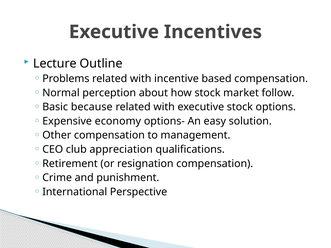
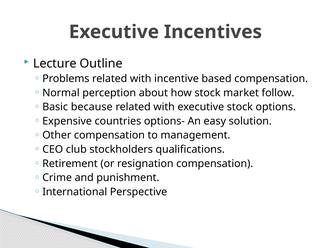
economy: economy -> countries (118, 121)
appreciation: appreciation -> stockholders (121, 150)
